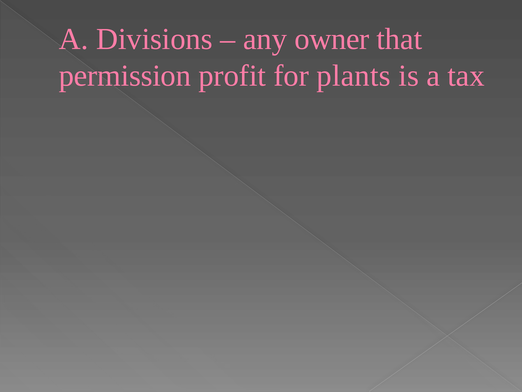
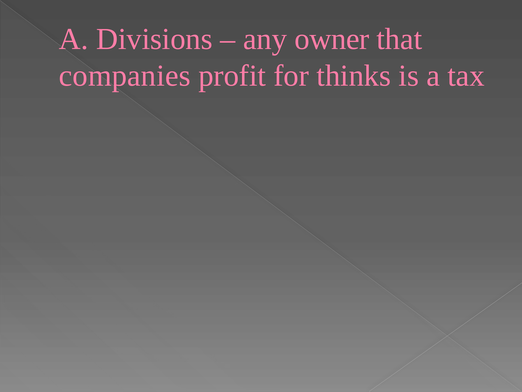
permission: permission -> companies (125, 76)
plants: plants -> thinks (354, 76)
